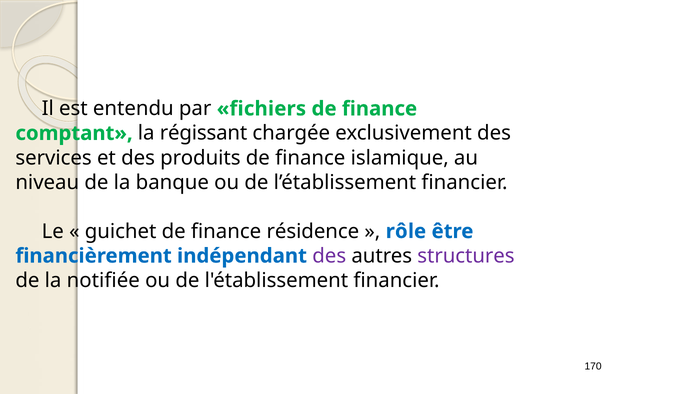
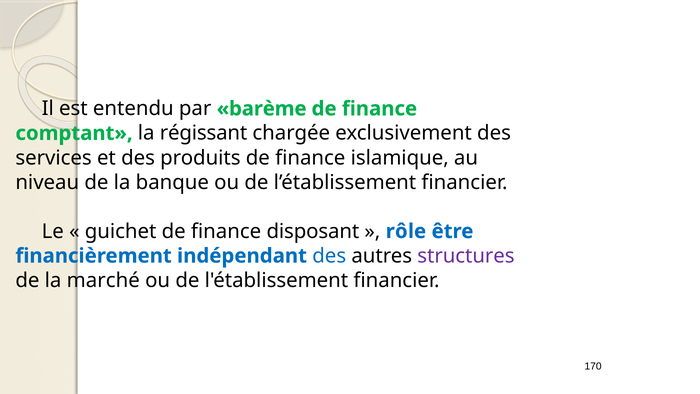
fichiers: fichiers -> barème (262, 109)
résidence: résidence -> disposant (313, 231)
des colour: purple -> blue (329, 256)
notifiée: notifiée -> marché (103, 280)
